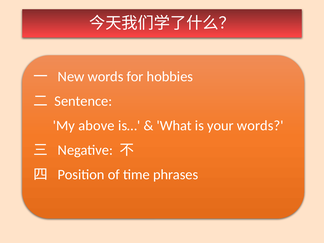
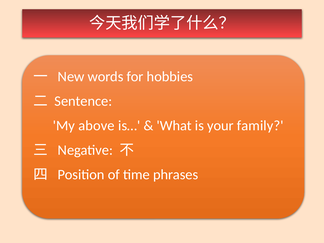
your words: words -> family (260, 126)
